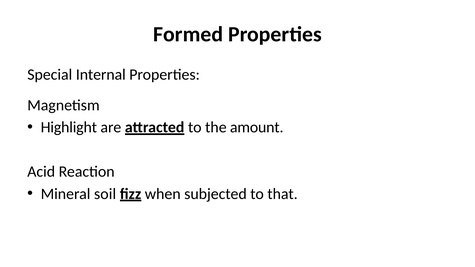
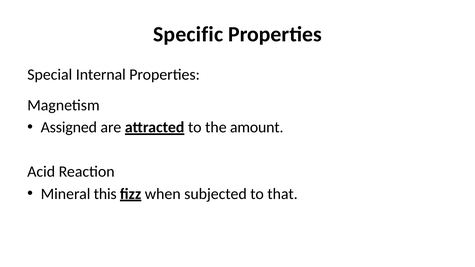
Formed: Formed -> Specific (188, 34)
Highlight: Highlight -> Assigned (69, 127)
soil: soil -> this (105, 194)
